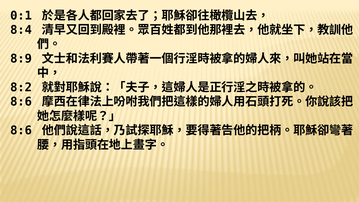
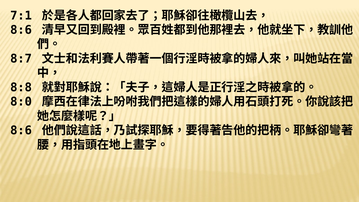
0:1: 0:1 -> 7:1 (21, 16)
8:4: 8:4 -> 8:6 (21, 30)
8:9: 8:9 -> 8:7 (21, 59)
8:2: 8:2 -> 8:8 (21, 87)
8:6: 8:6 -> 8:0 (21, 102)
